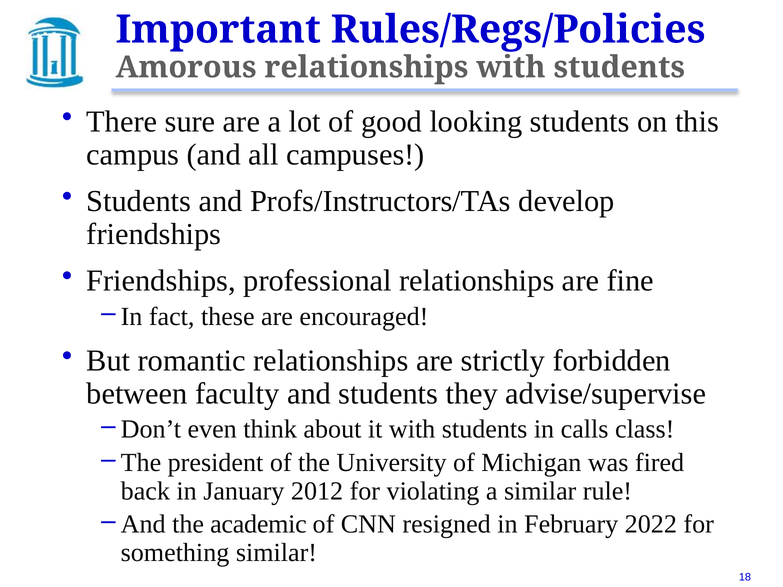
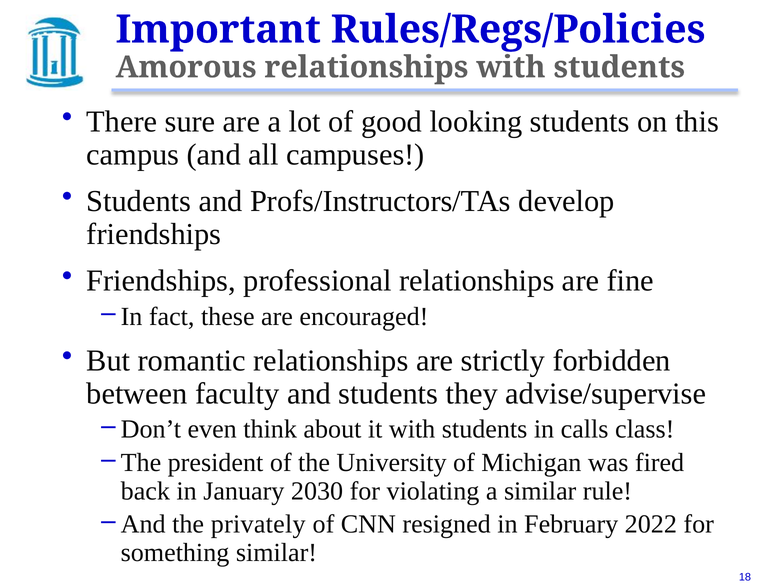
2012: 2012 -> 2030 (317, 491)
academic: academic -> privately (258, 525)
